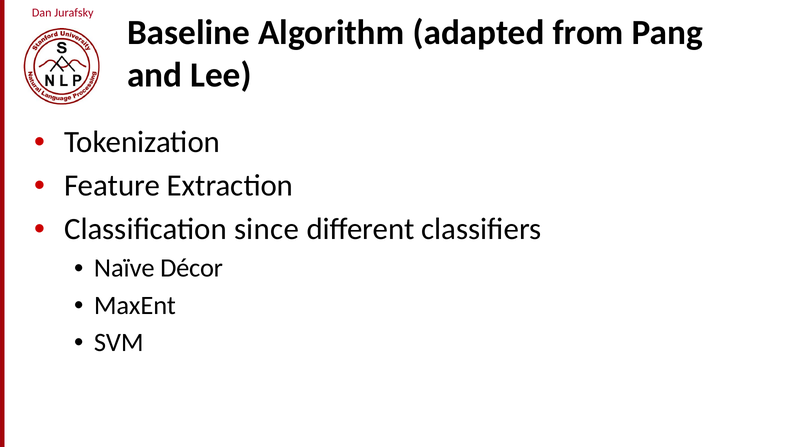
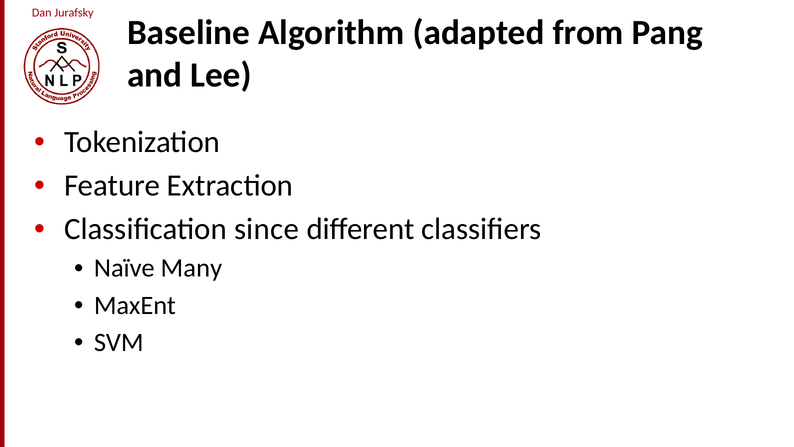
Décor: Décor -> Many (191, 268)
